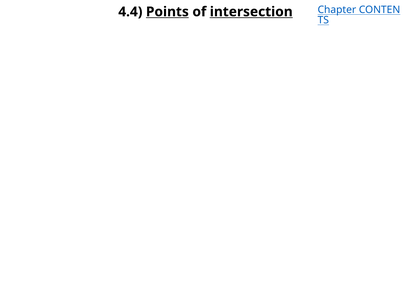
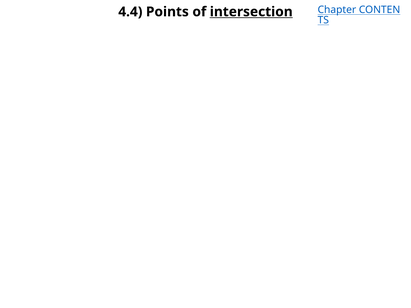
Points underline: present -> none (167, 12)
